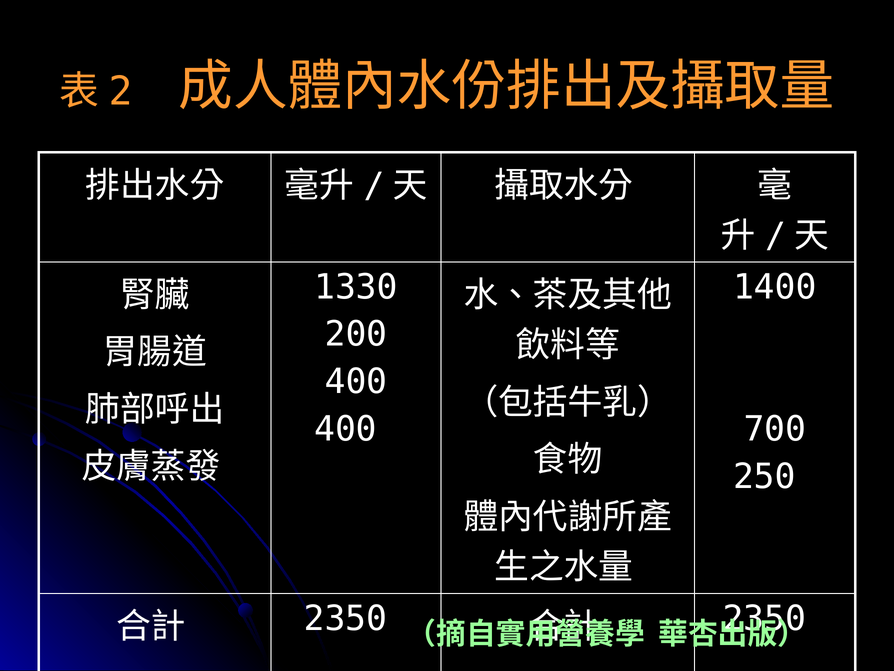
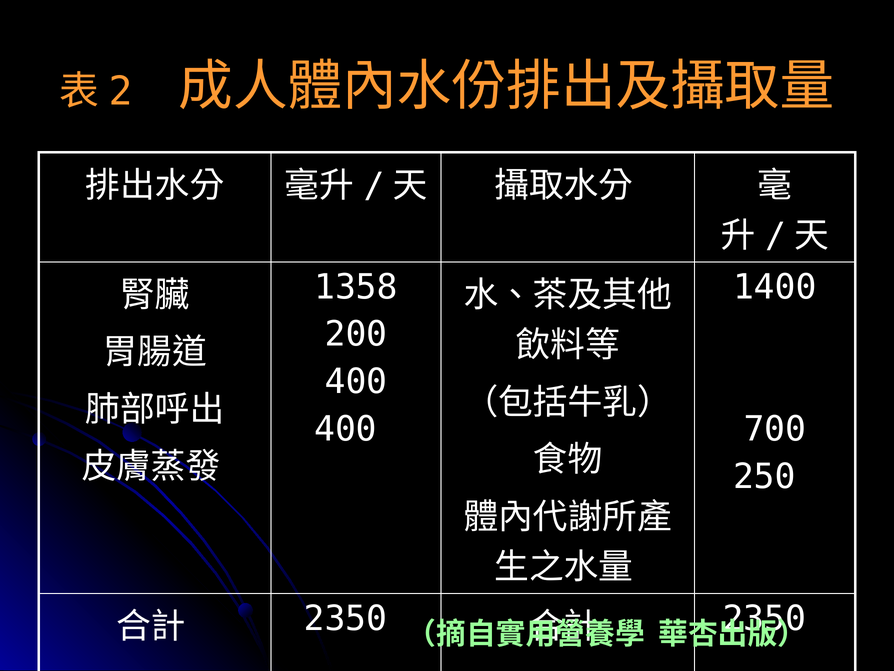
1330: 1330 -> 1358 (356, 287)
